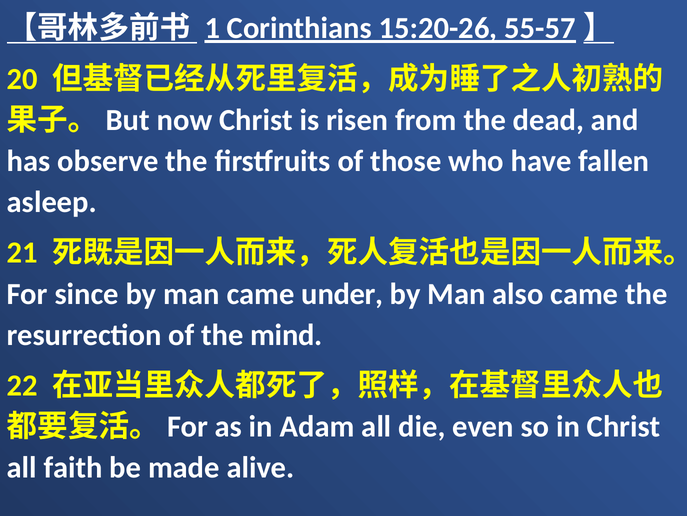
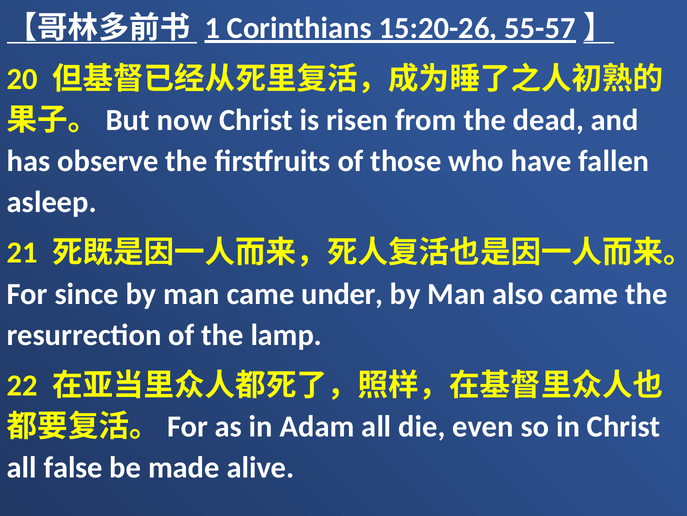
mind: mind -> lamp (286, 335)
faith: faith -> false (73, 467)
